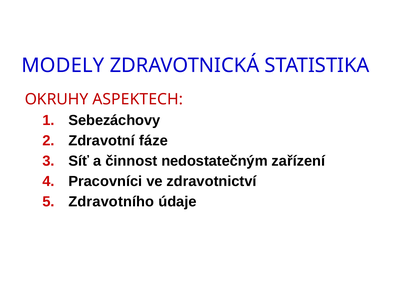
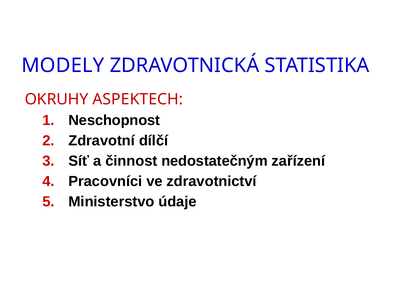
Sebezáchovy: Sebezáchovy -> Neschopnost (114, 120)
fáze: fáze -> dílčí (154, 141)
Zdravotního: Zdravotního -> Ministerstvo (111, 202)
